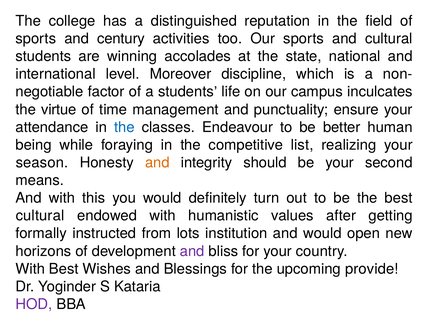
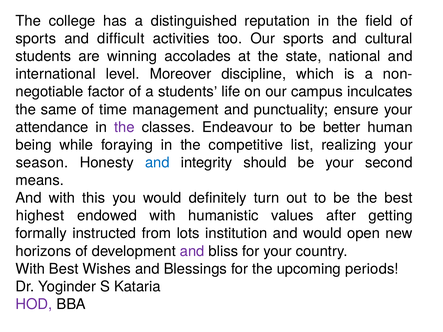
century: century -> difficult (121, 39)
virtue: virtue -> same (59, 110)
the colour: blue -> purple (124, 127)
and colour: orange -> blue (157, 163)
cultural: cultural -> highest (40, 216)
provide: provide -> periods (372, 269)
